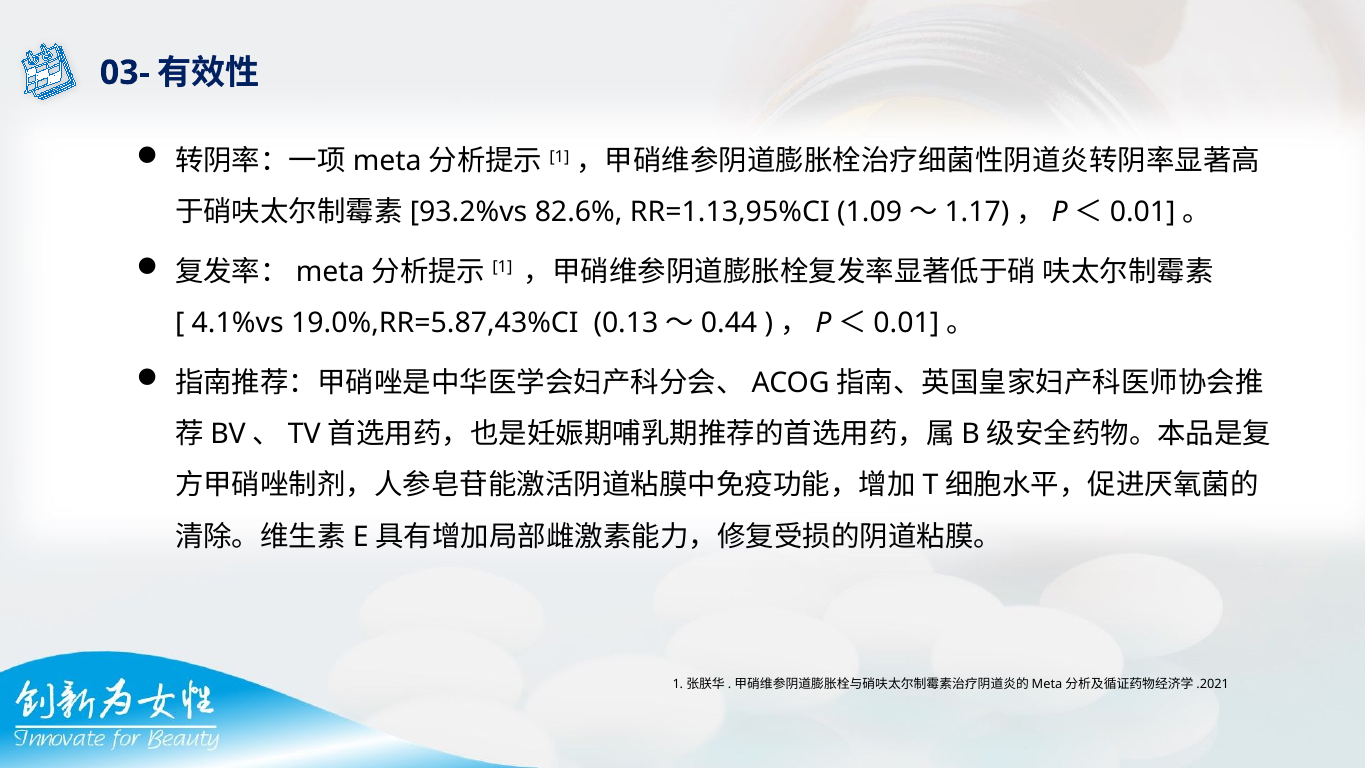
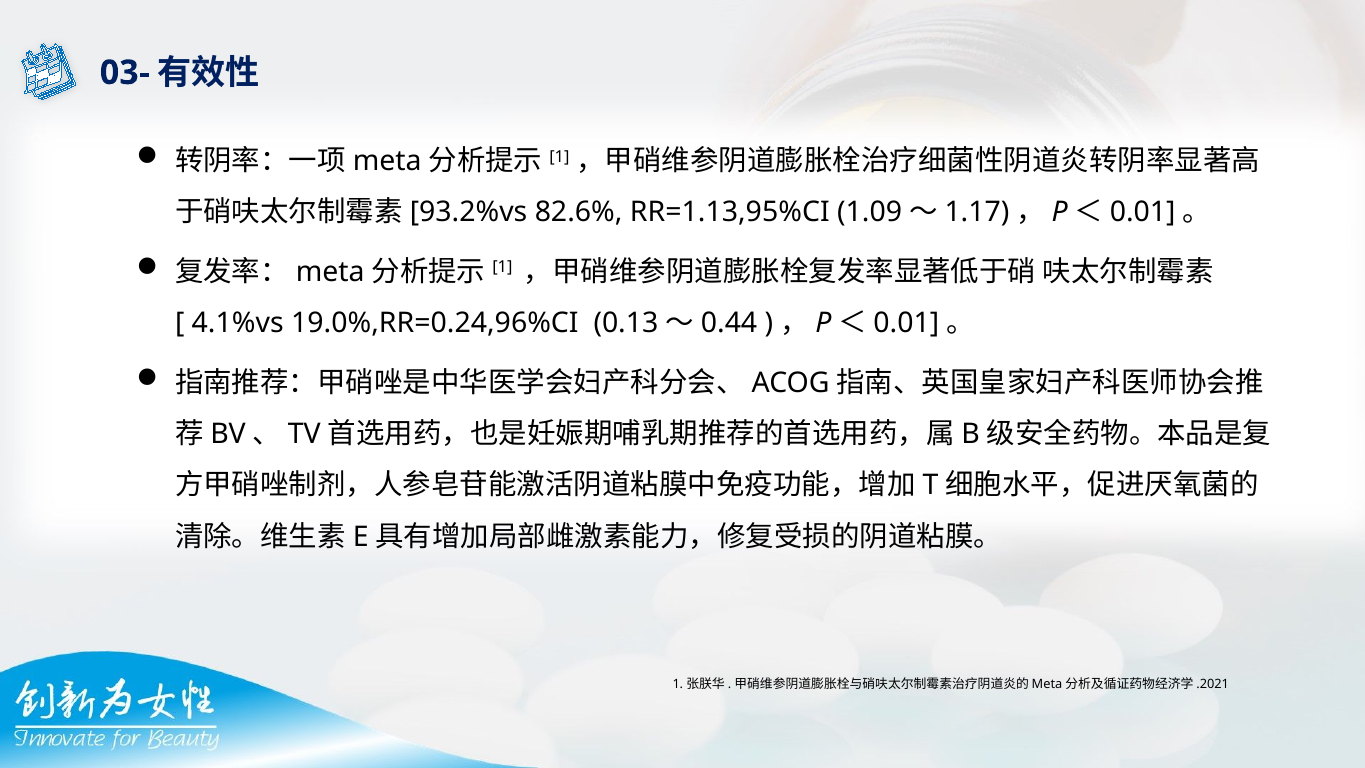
19.0%,RR=5.87,43%CI: 19.0%,RR=5.87,43%CI -> 19.0%,RR=0.24,96%CI (435, 323)
